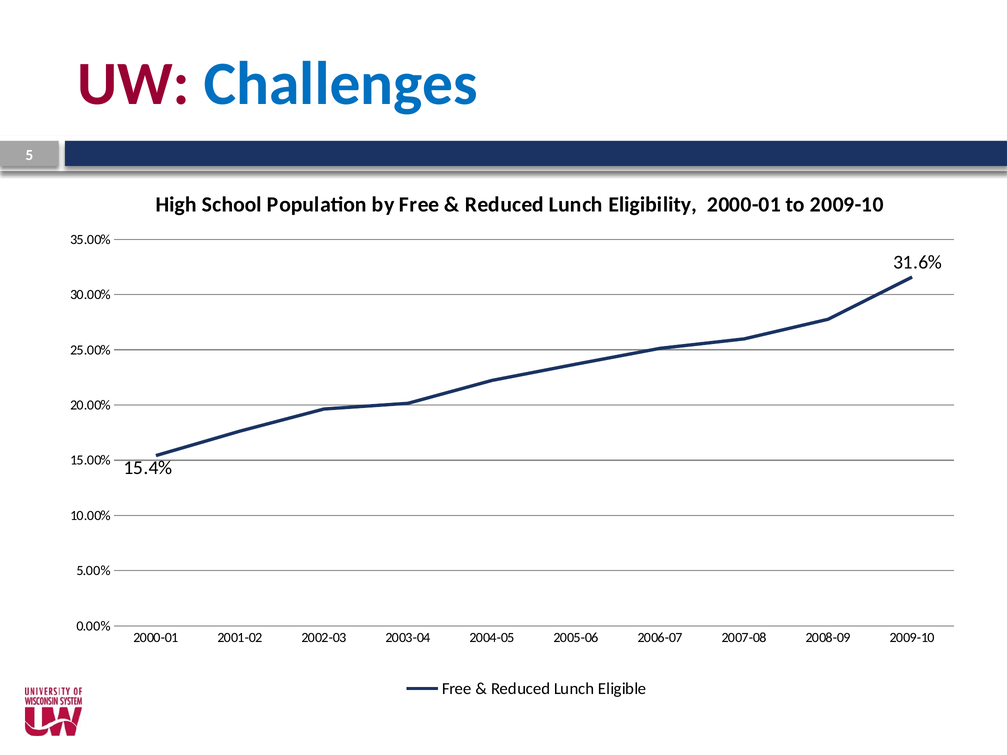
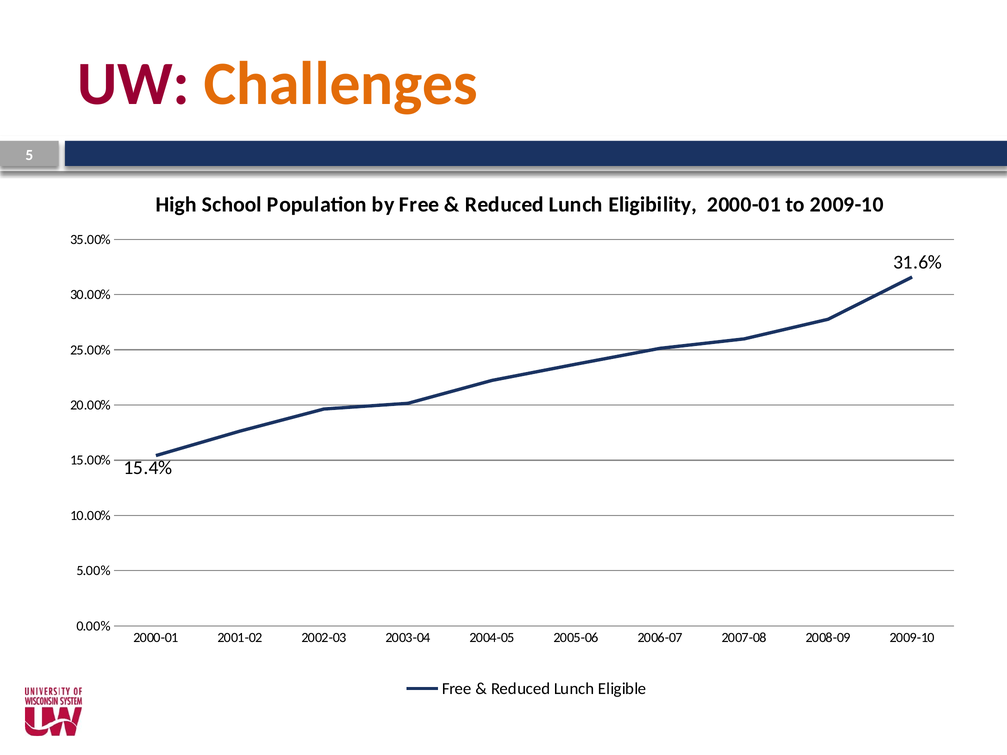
Challenges colour: blue -> orange (341, 84)
